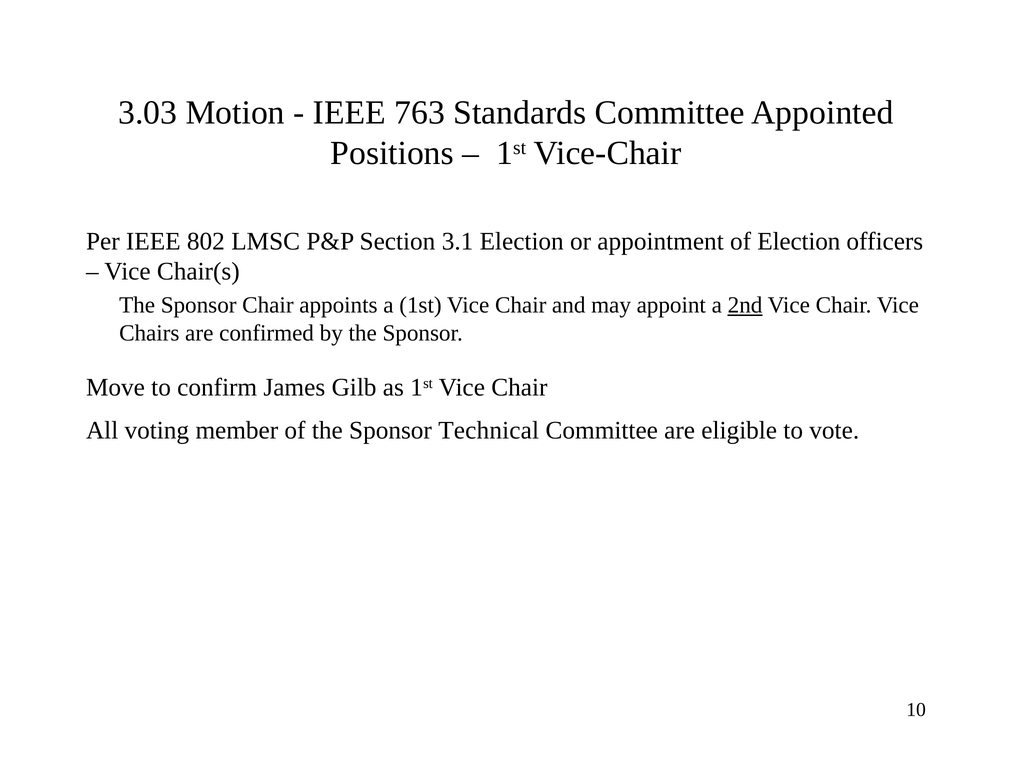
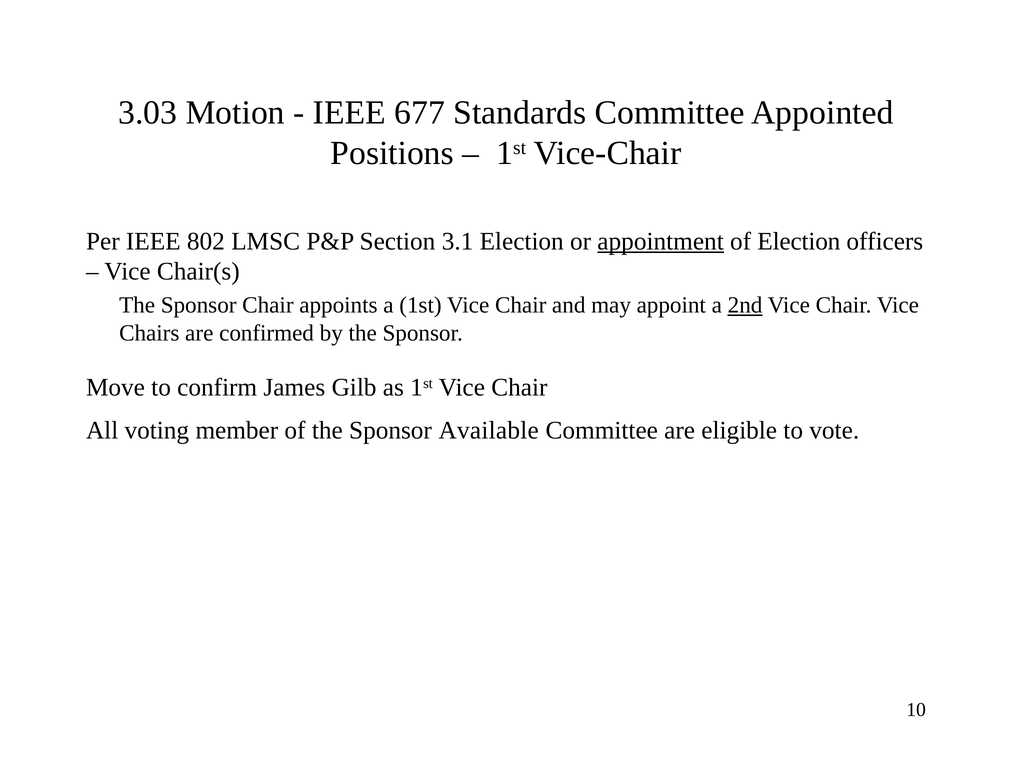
763: 763 -> 677 (420, 113)
appointment underline: none -> present (661, 241)
Technical: Technical -> Available (489, 431)
